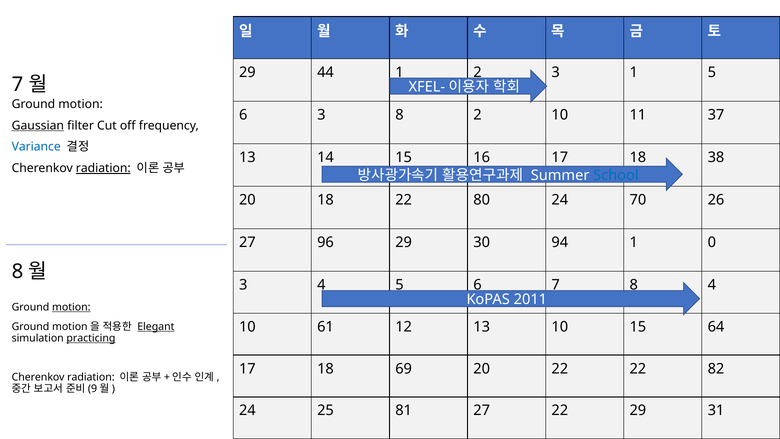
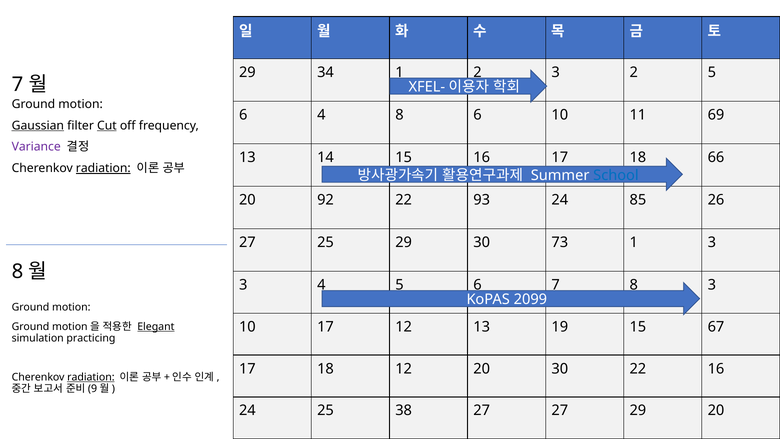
44: 44 -> 34 (326, 73)
3 1: 1 -> 2 (634, 73)
6 3: 3 -> 4 (321, 115)
8 2: 2 -> 6 (478, 115)
37: 37 -> 69 (716, 115)
Cut underline: none -> present (107, 126)
Variance colour: blue -> purple (36, 147)
38: 38 -> 66 (716, 157)
20 18: 18 -> 92 (326, 200)
80: 80 -> 93 (482, 200)
70: 70 -> 85 (638, 200)
27 96: 96 -> 25 (326, 242)
94: 94 -> 73 (560, 242)
1 0: 0 -> 3 (712, 242)
4: 4 -> 3 (712, 285)
2011: 2011 -> 2099 (530, 299)
motion underline: present -> none (71, 307)
10 61: 61 -> 17 (326, 327)
13 10: 10 -> 19 (560, 327)
64: 64 -> 67 (716, 327)
practicing underline: present -> none (91, 338)
18 69: 69 -> 12 (404, 369)
20 22: 22 -> 30 (560, 369)
22 82: 82 -> 16 (716, 369)
radiation underline: none -> present (91, 377)
81: 81 -> 38 (404, 410)
27 22: 22 -> 27 (560, 410)
29 31: 31 -> 20 (716, 410)
